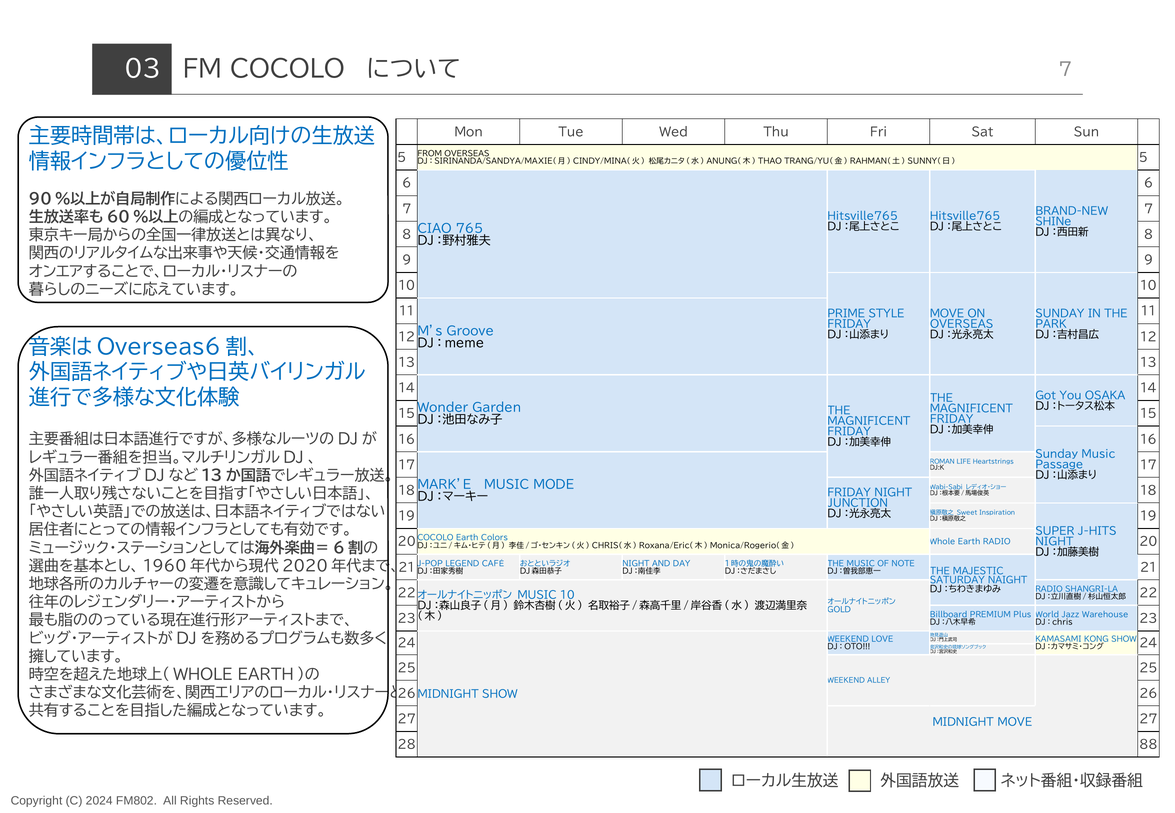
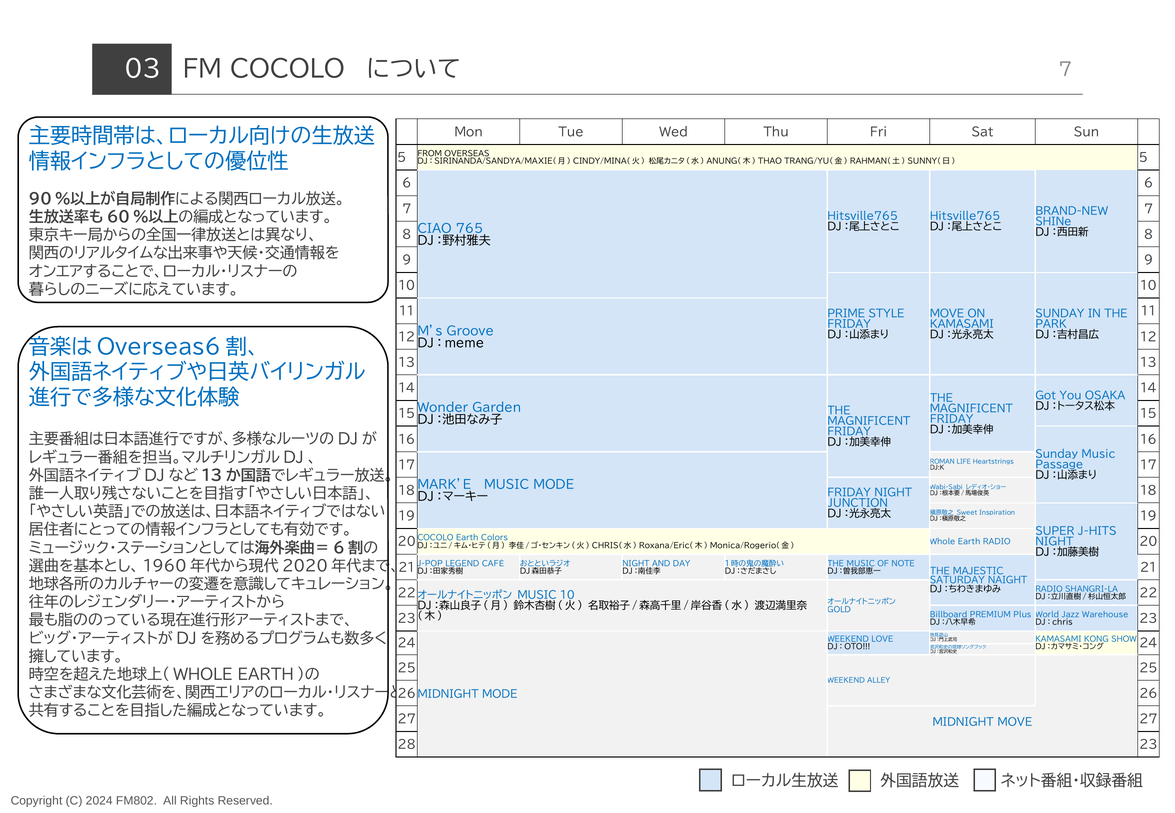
OVERSEAS: OVERSEAS -> KAMASAMI (962, 324)
MIDNIGHT SHOW: SHOW -> MODE (500, 695)
28 88: 88 -> 23 (1148, 745)
